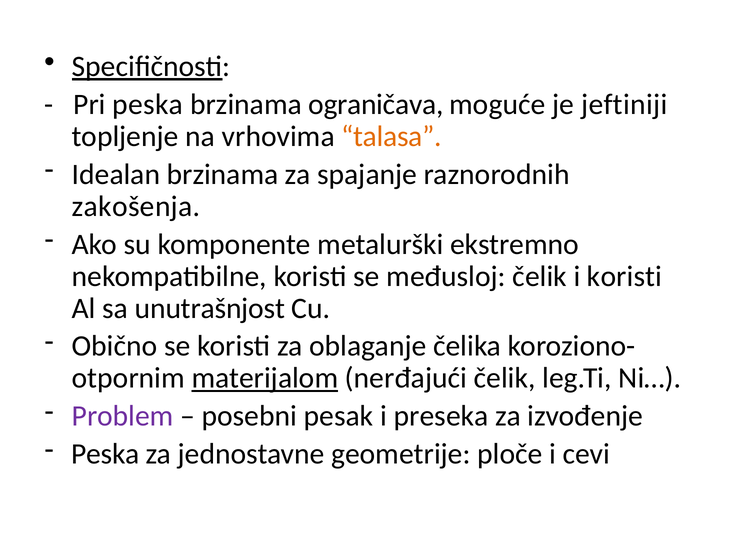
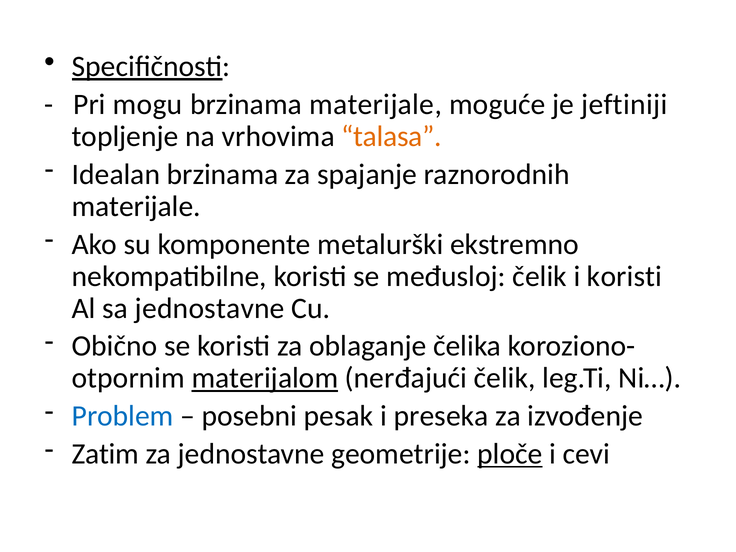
Pri peska: peska -> mogu (148, 104)
brzinama ograničava: ograničava -> materijale (376, 104)
zakošenja: zakošenja -> materijale (136, 206)
sa unutrašnjost: unutrašnjost -> jednostavne (210, 308)
Problem colour: purple -> blue (123, 416)
Peska: Peska -> Zatim (105, 454)
ploče underline: none -> present (510, 454)
